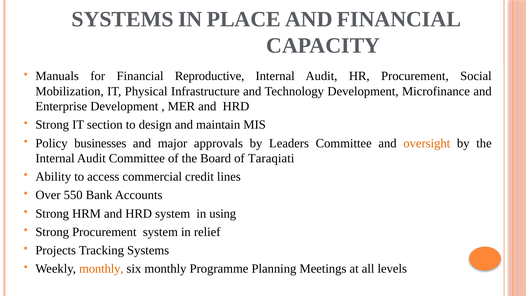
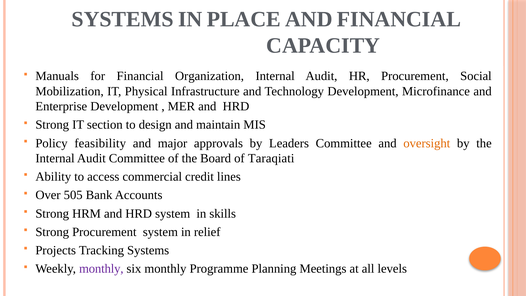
Reproductive: Reproductive -> Organization (210, 76)
businesses: businesses -> feasibility (100, 143)
550: 550 -> 505 (73, 195)
using: using -> skills (223, 213)
monthly colour: orange -> purple (101, 269)
